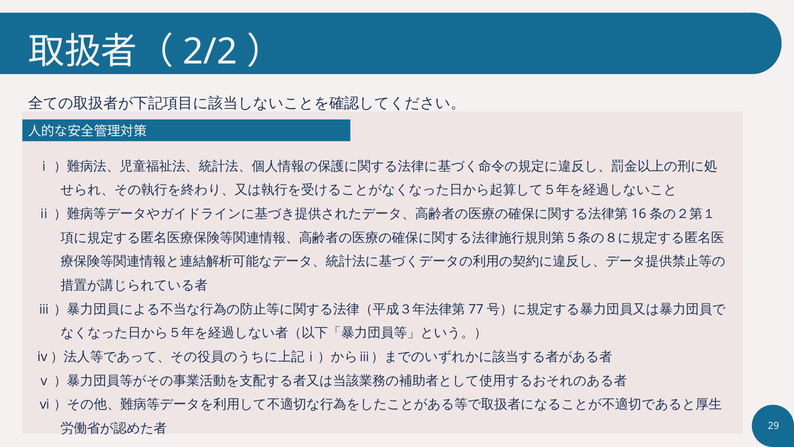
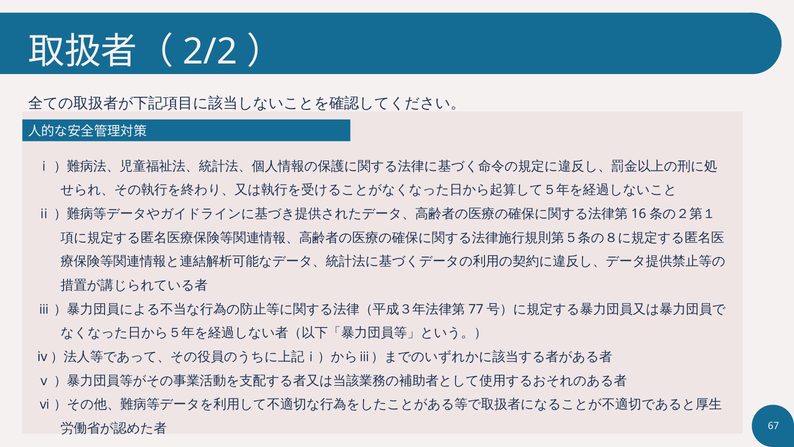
29: 29 -> 67 (773, 426)
